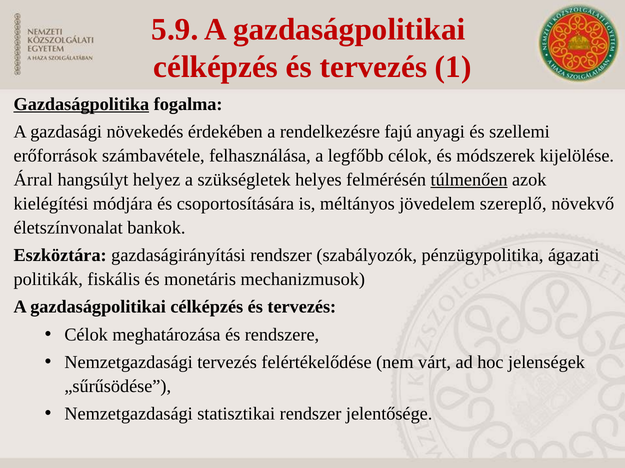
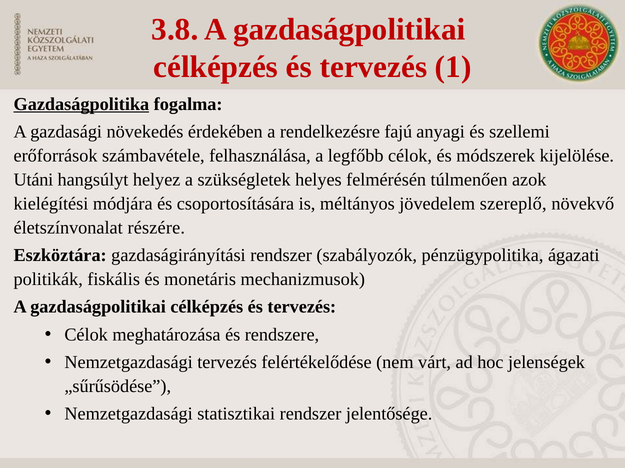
5.9: 5.9 -> 3.8 (175, 29)
Árral: Árral -> Utáni (33, 180)
túlmenően underline: present -> none (469, 180)
bankok: bankok -> részére (156, 228)
